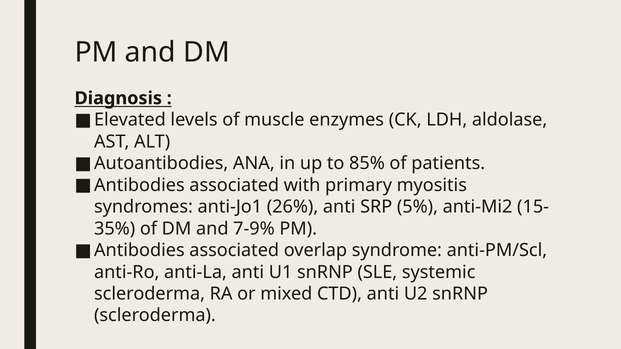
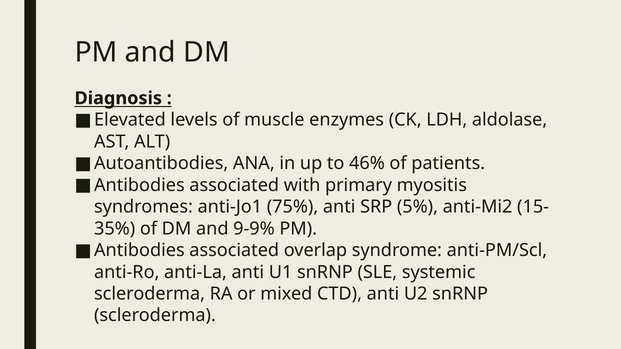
85%: 85% -> 46% (367, 164)
26%: 26% -> 75% (293, 207)
7-9%: 7-9% -> 9-9% (254, 229)
